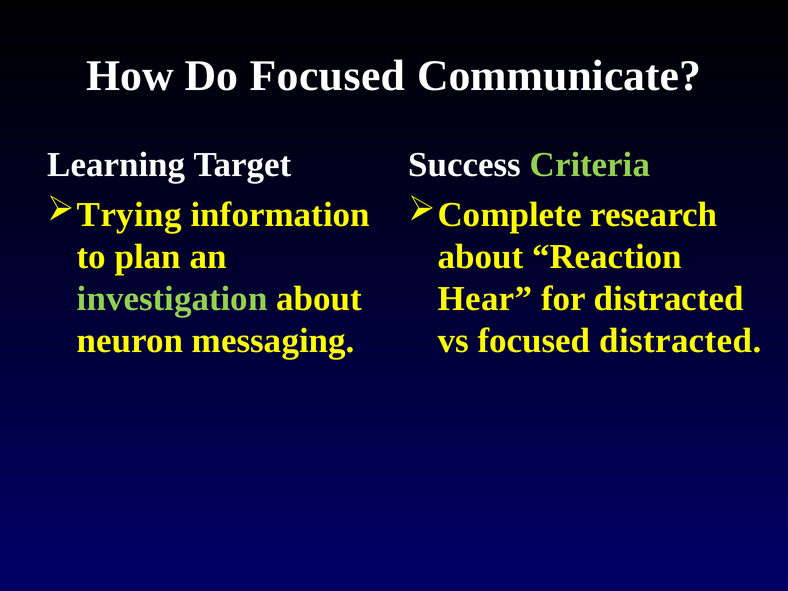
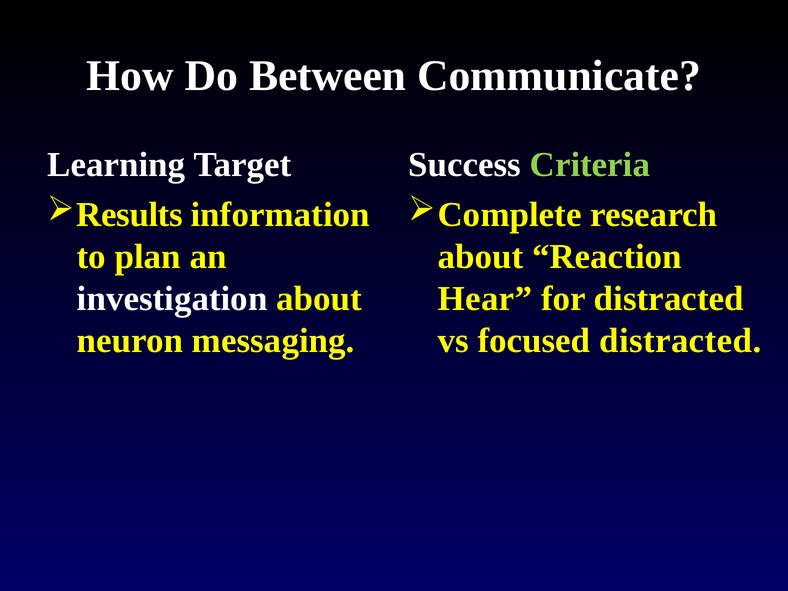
Do Focused: Focused -> Between (328, 76)
Trying: Trying -> Results (130, 215)
investigation colour: light green -> white (172, 299)
